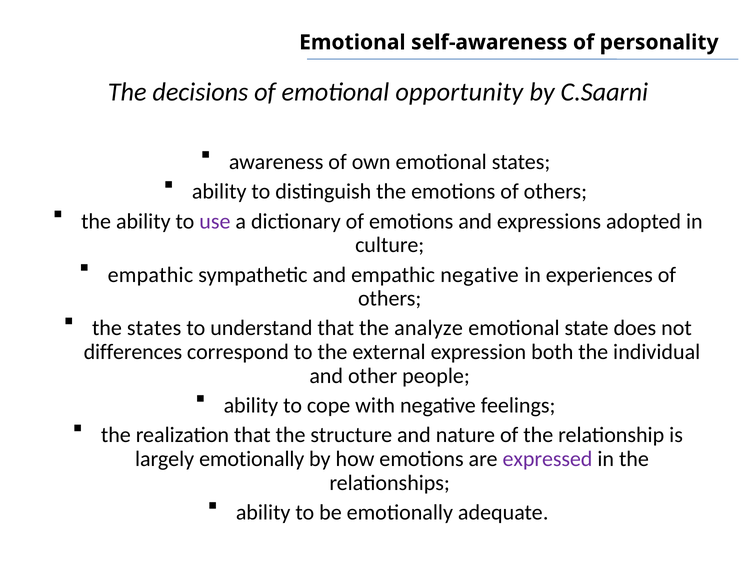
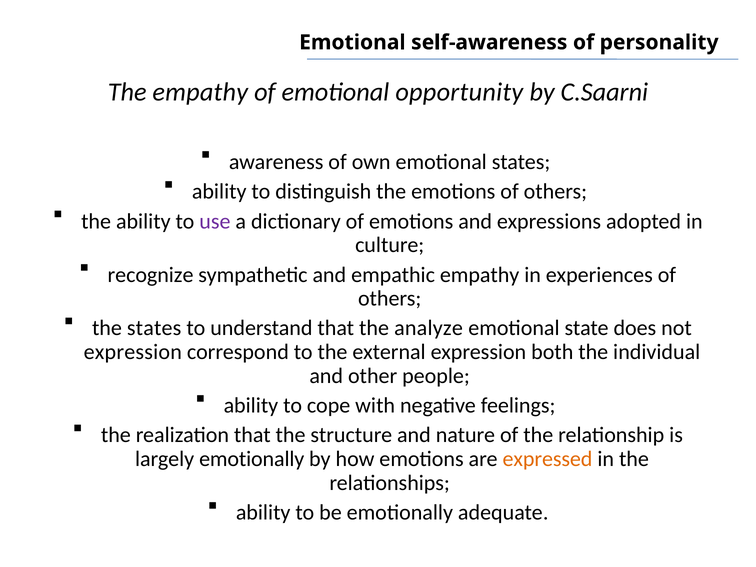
The decisions: decisions -> empathy (200, 92)
empathic: empathic -> recognize (151, 275)
empathic negative: negative -> empathy (480, 275)
differences: differences -> expression (133, 352)
expressed colour: purple -> orange (548, 459)
